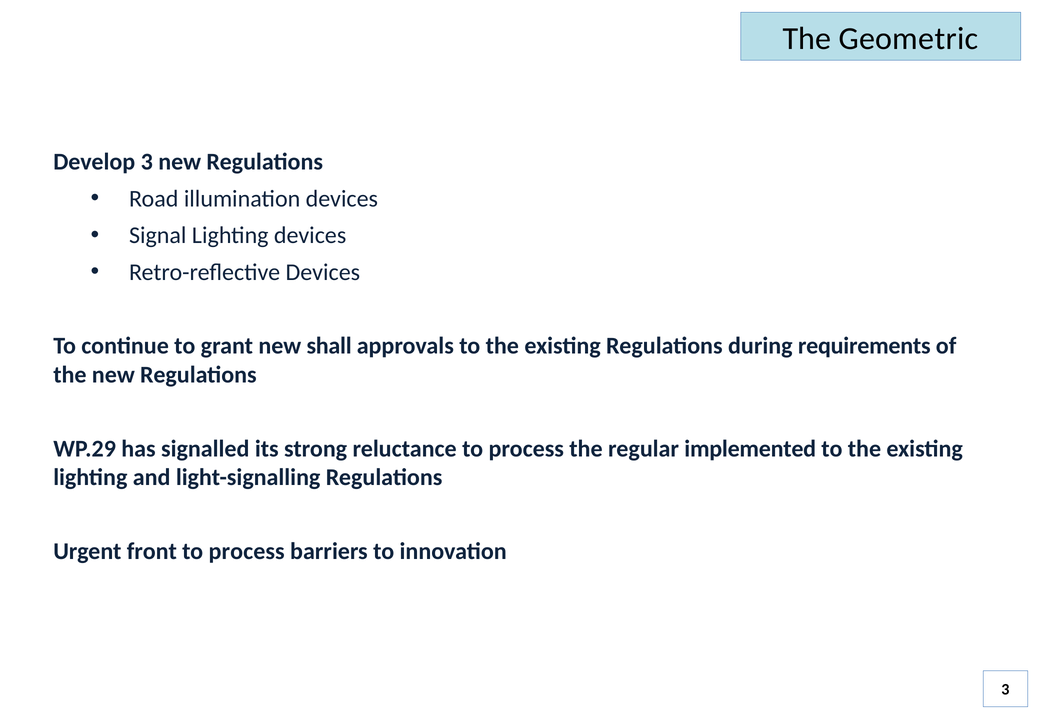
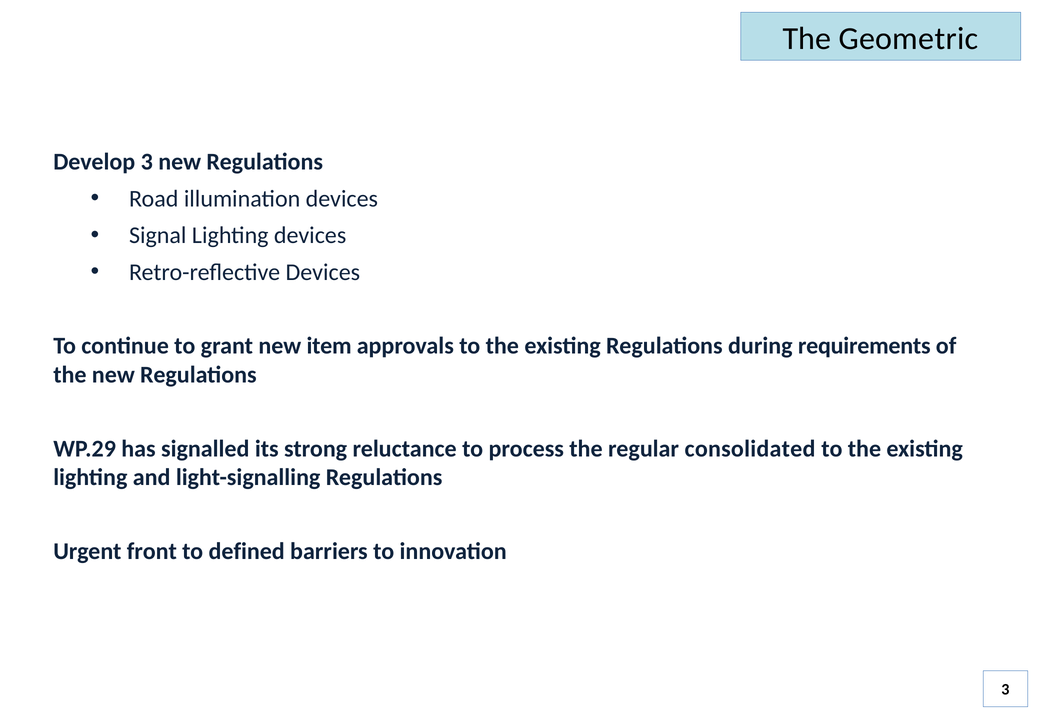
shall: shall -> item (329, 346)
implemented: implemented -> consolidated (750, 449)
process: process -> defined (247, 551)
